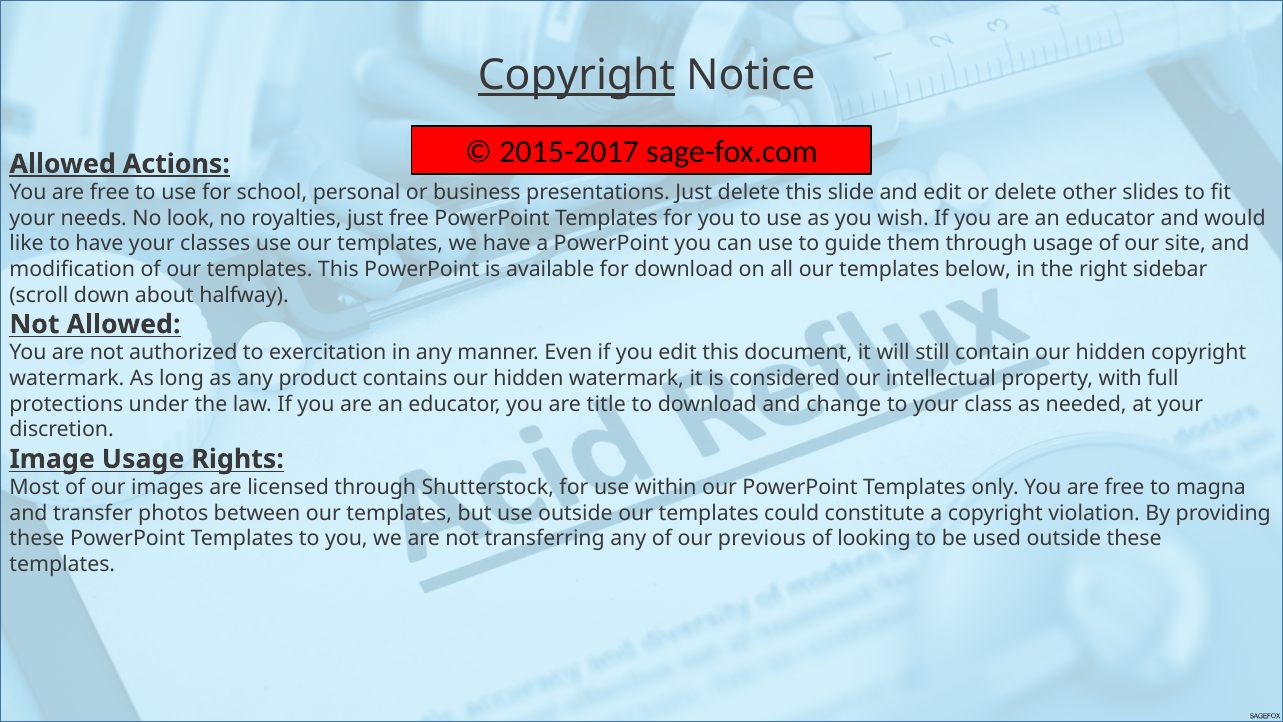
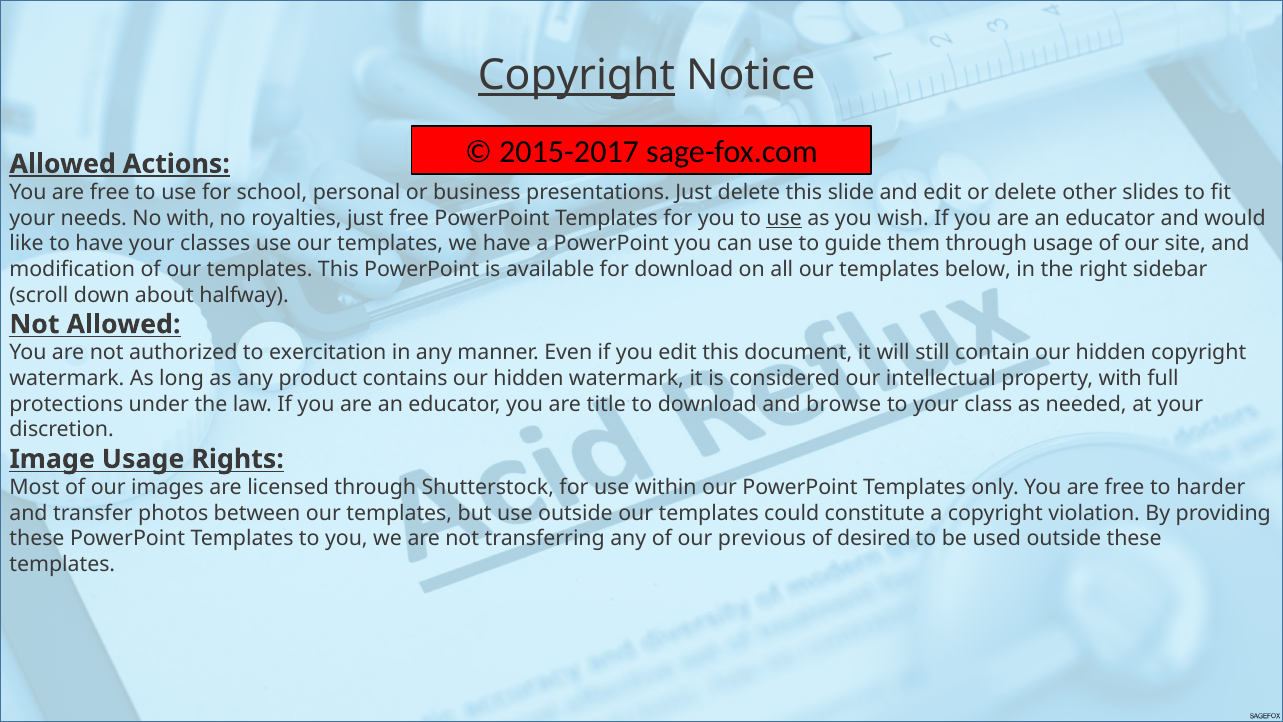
No look: look -> with (191, 218)
use underline: none -> present (784, 218)
change: change -> browse (844, 404)
magna: magna -> harder (1211, 487)
looking: looking -> desired (874, 539)
